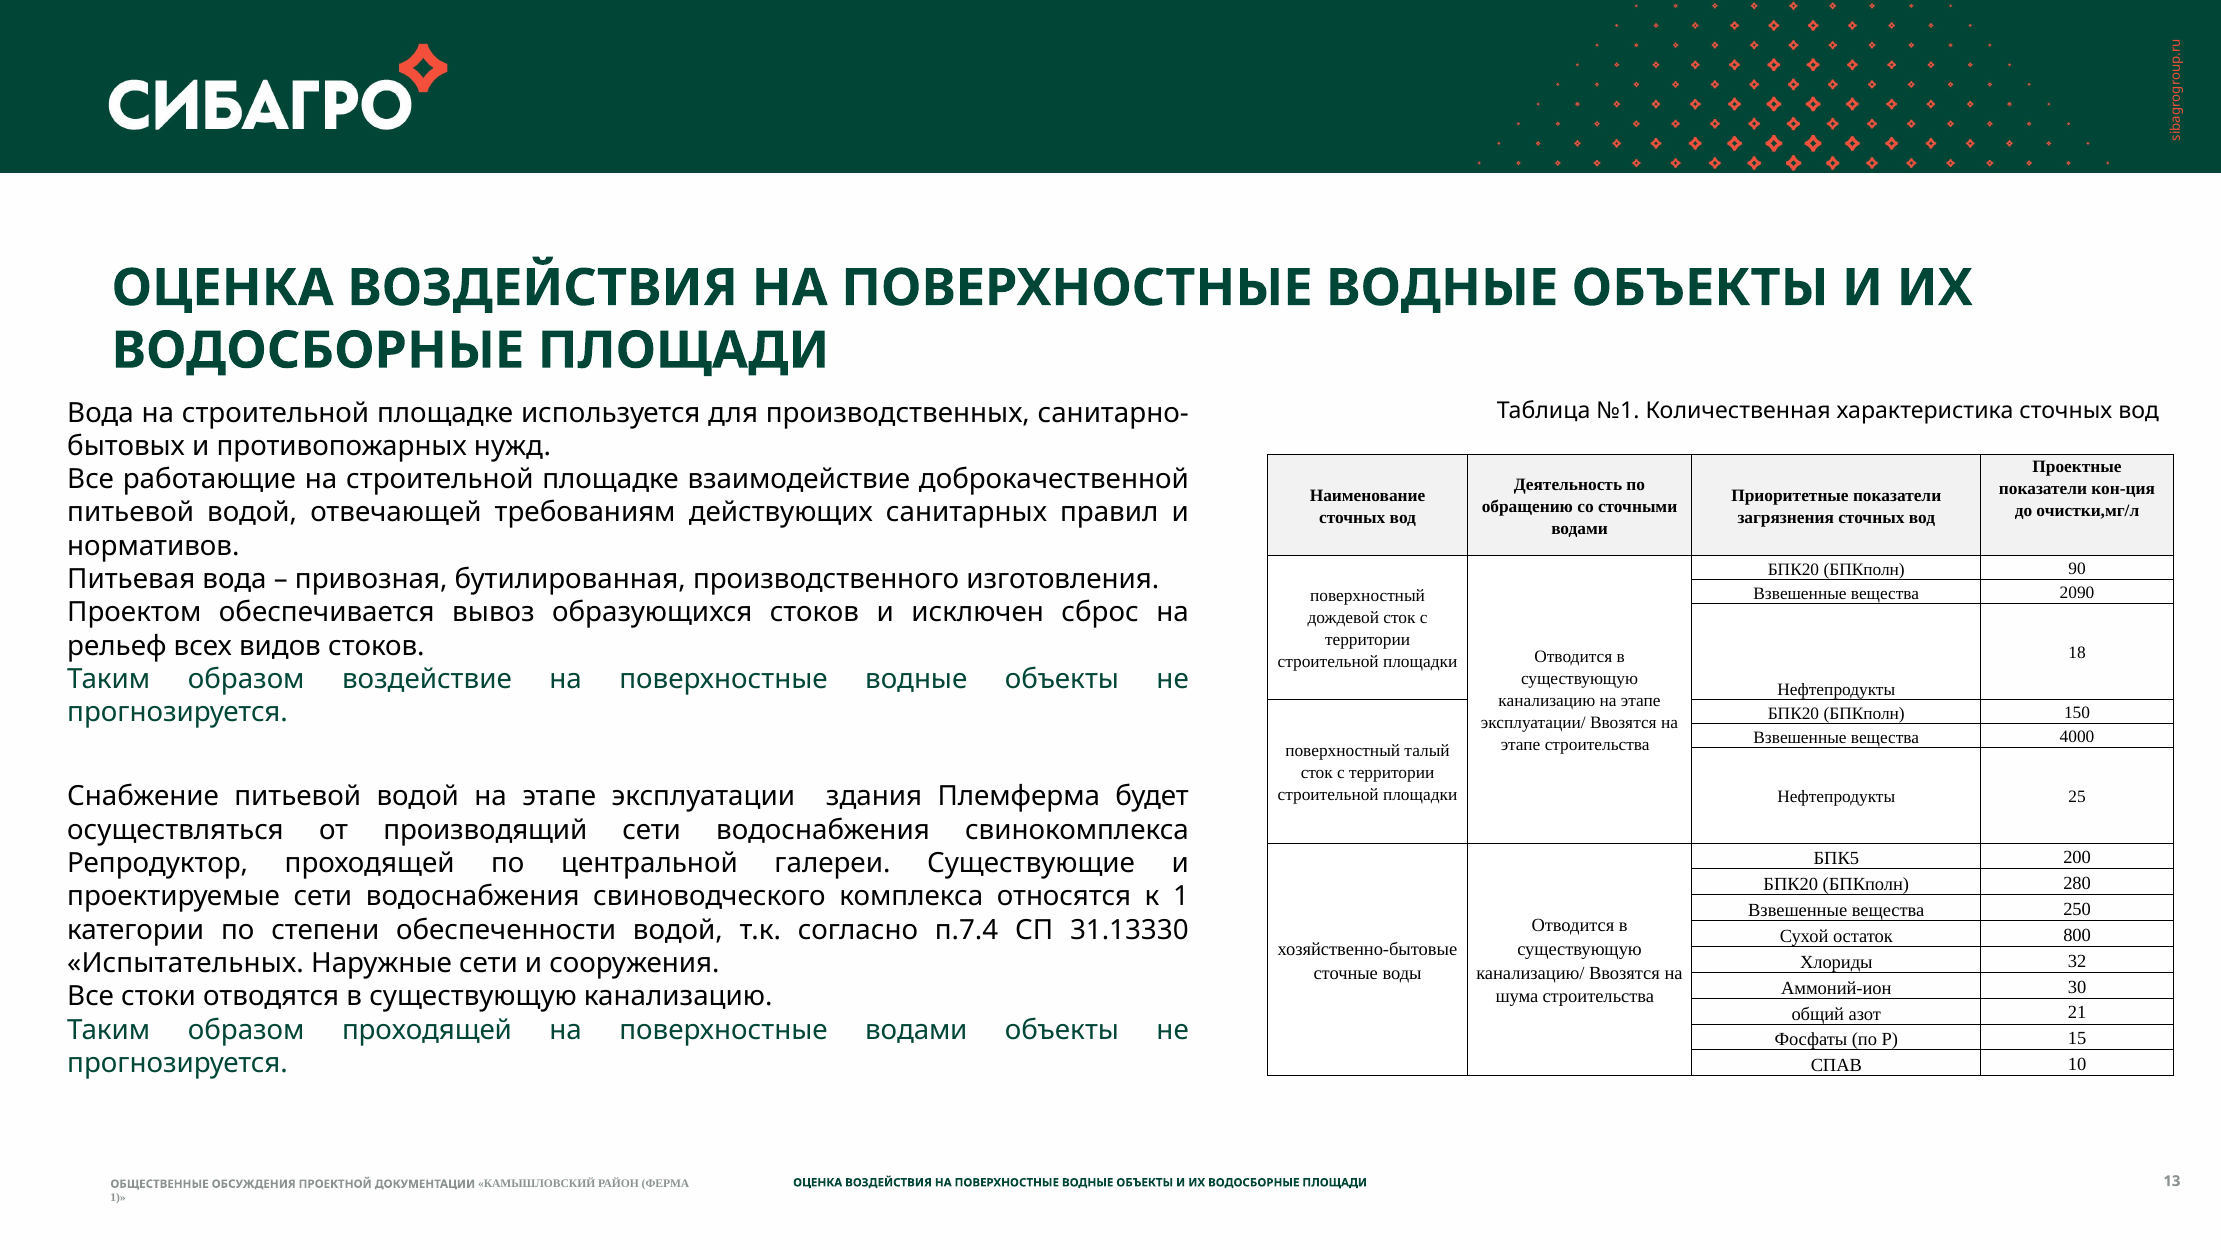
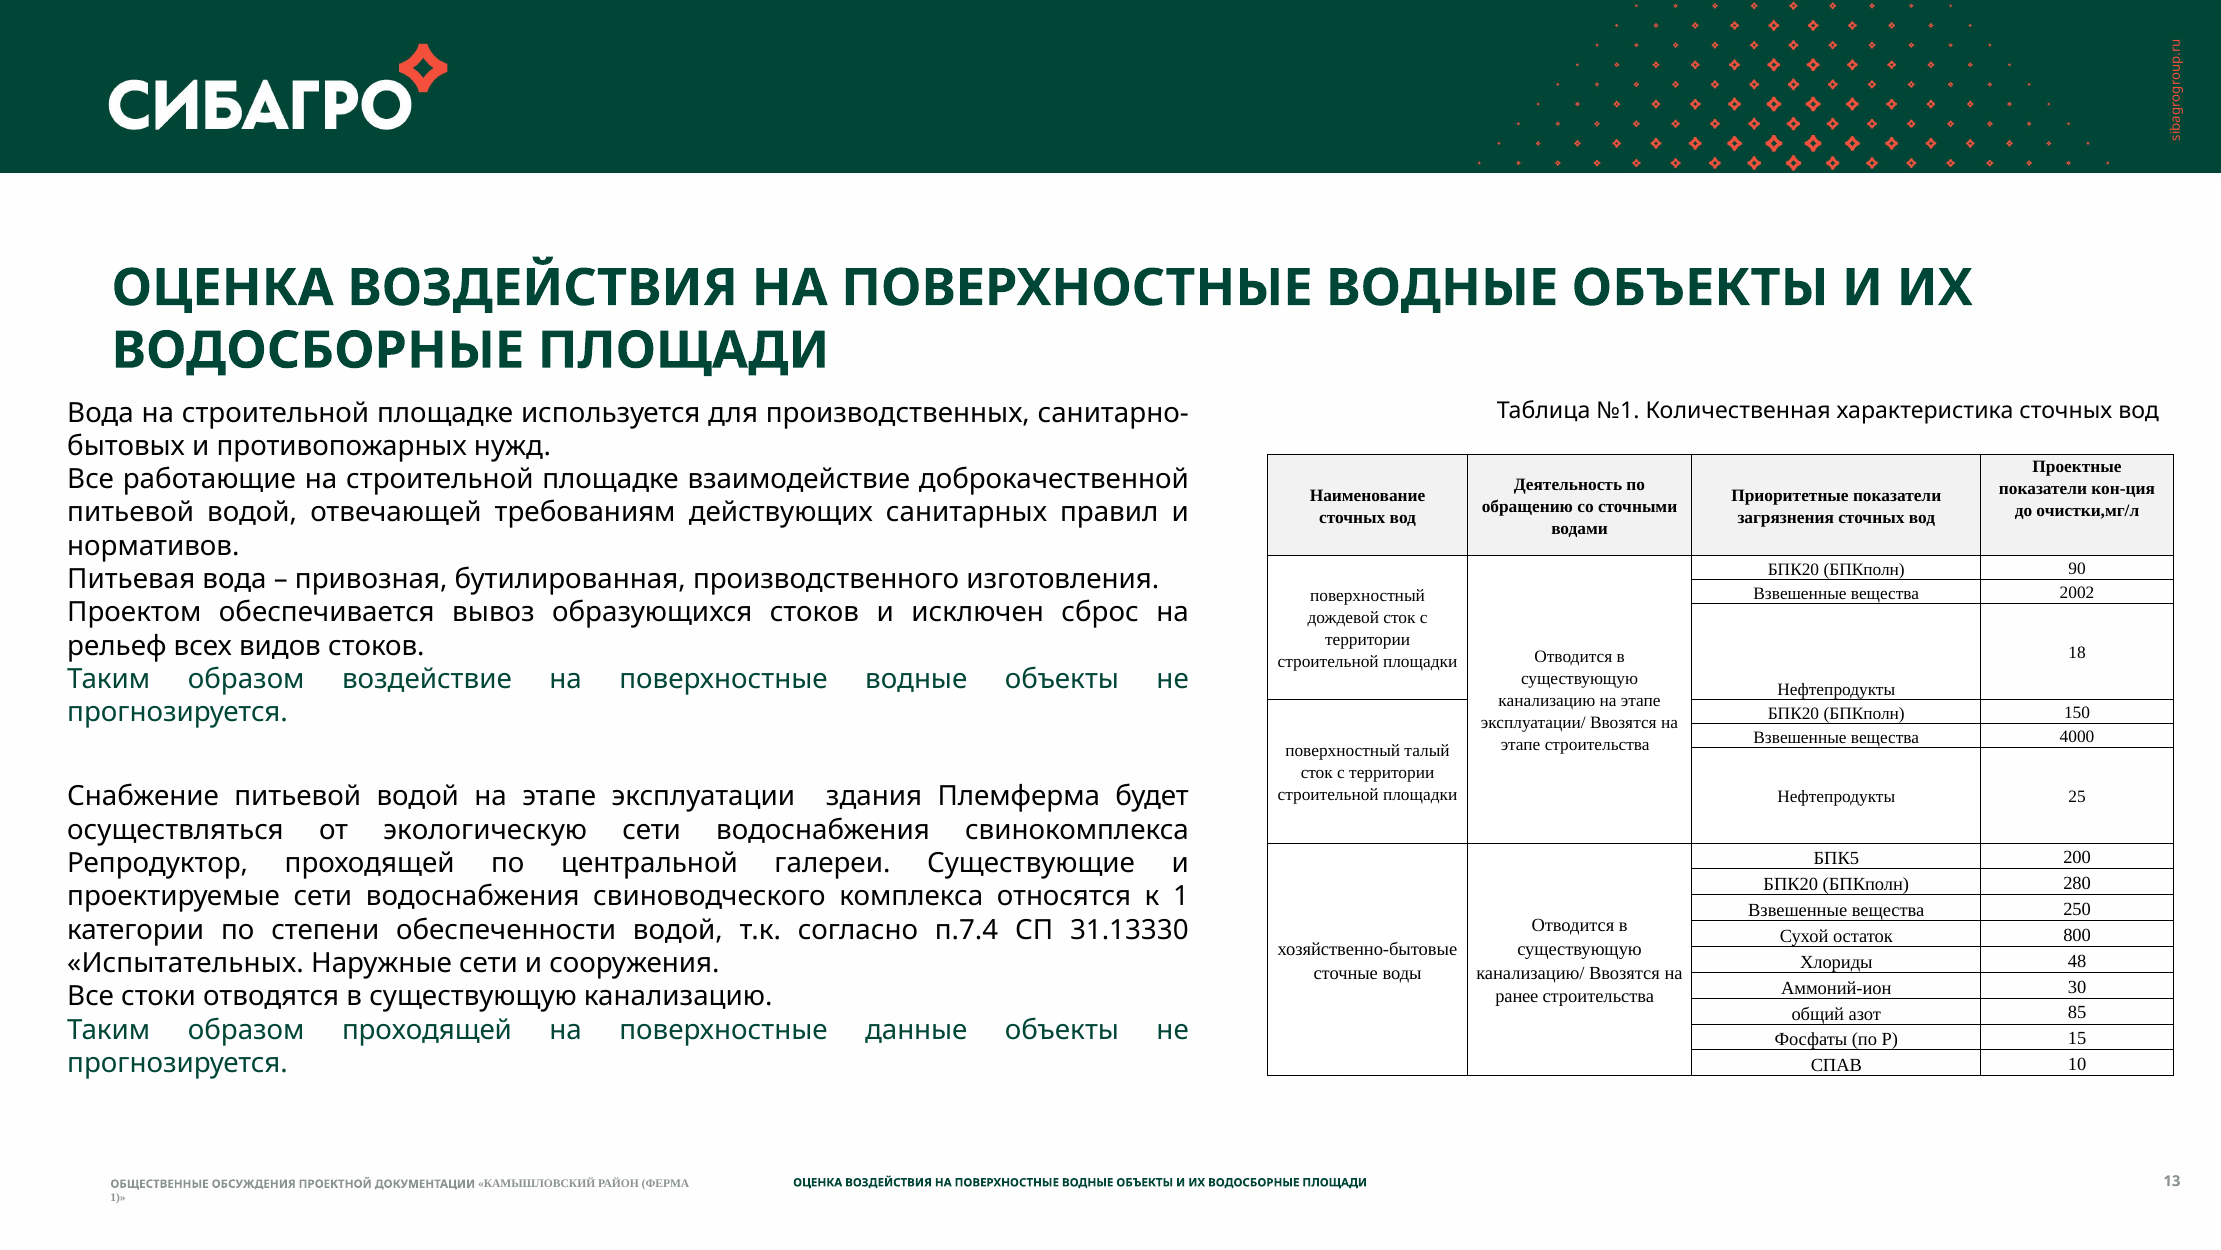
2090: 2090 -> 2002 (2077, 593)
производящий: производящий -> экологическую (485, 830)
32: 32 -> 48 (2077, 961)
шума: шума -> ранее (1517, 997)
21: 21 -> 85 (2077, 1013)
поверхностные водами: водами -> данные (916, 1030)
